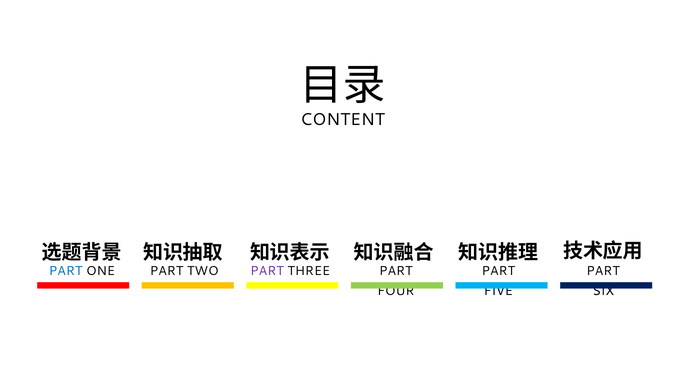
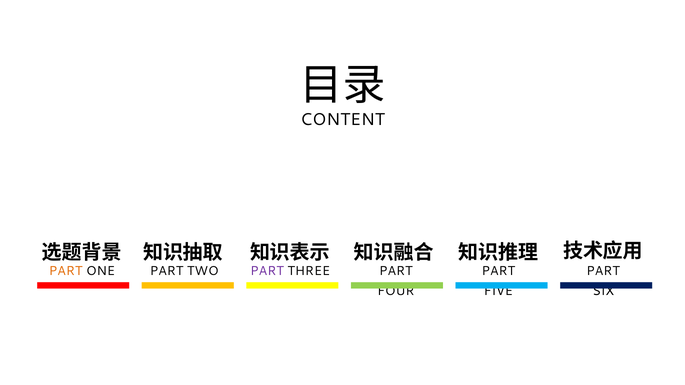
PART colour: blue -> orange (66, 271)
